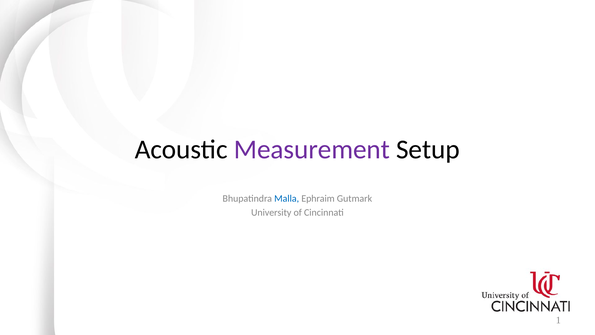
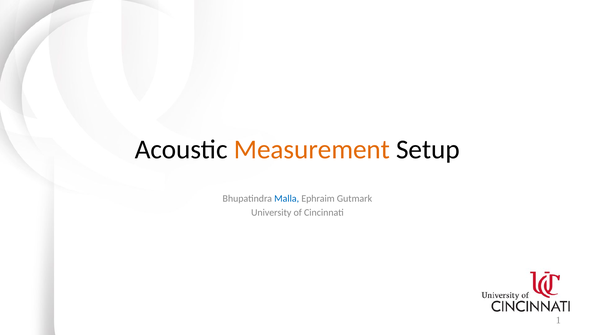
Measurement colour: purple -> orange (312, 149)
